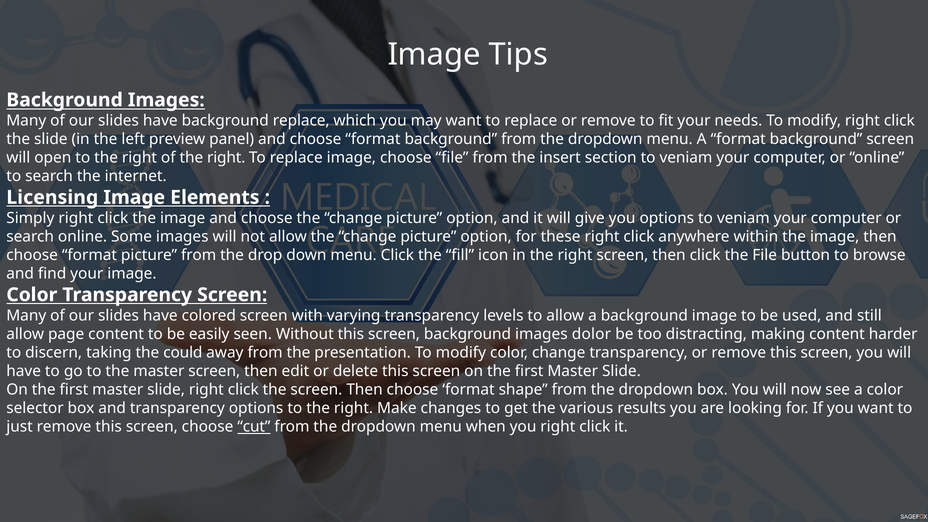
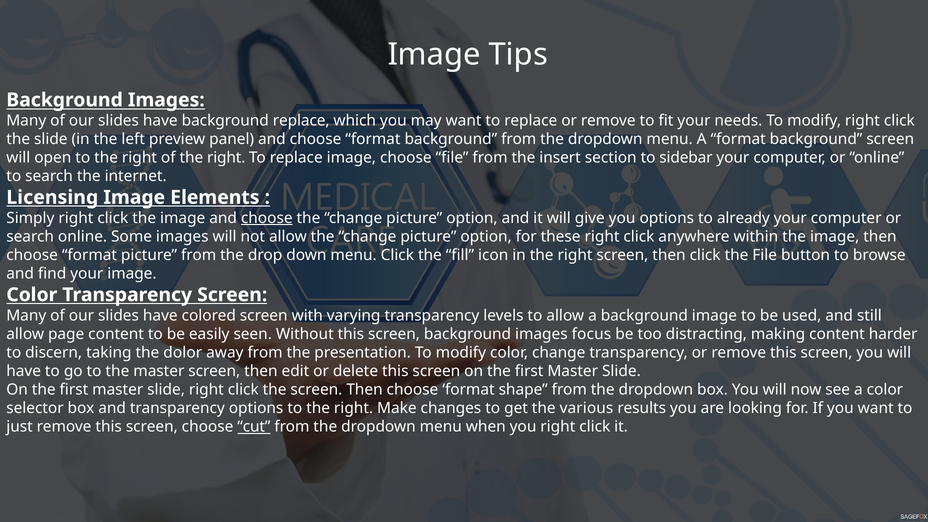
section to veniam: veniam -> sidebar (686, 158)
choose underline: none -> present (267, 218)
options to veniam: veniam -> already (743, 218)
dolor: dolor -> focus (591, 334)
could: could -> dolor (183, 353)
